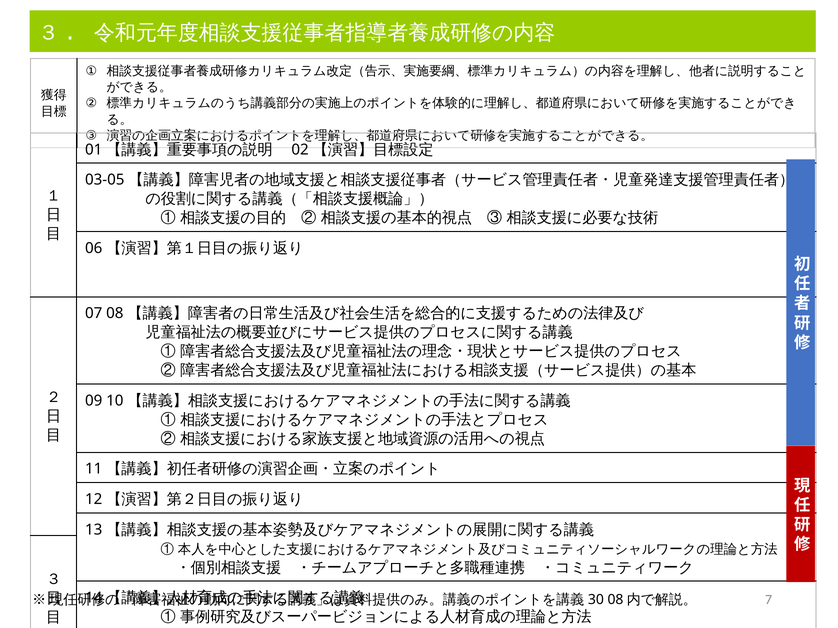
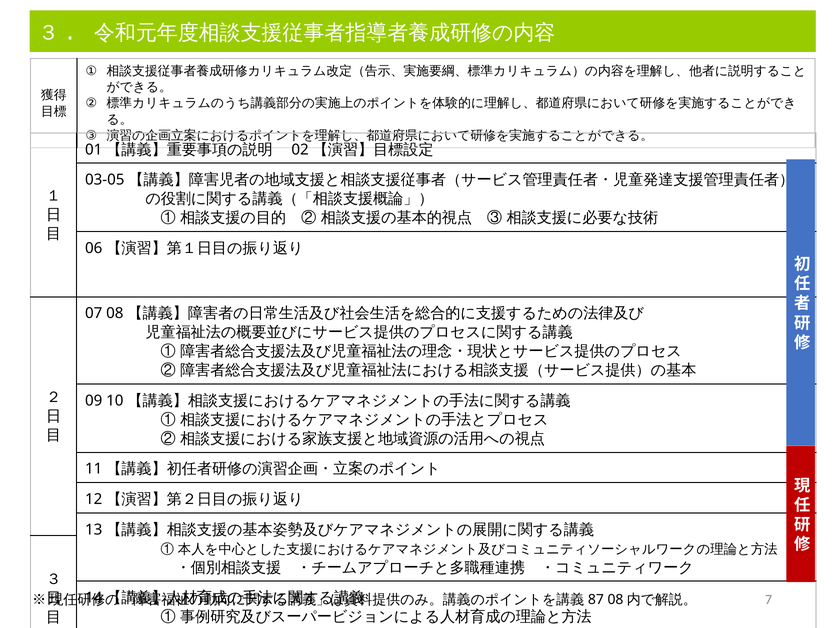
30: 30 -> 87 (596, 600)
